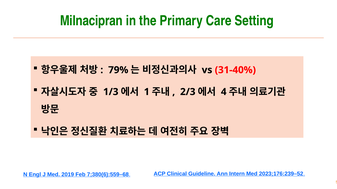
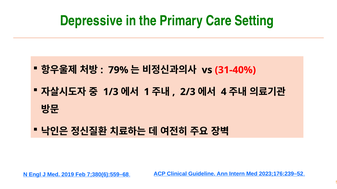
Milnacipran: Milnacipran -> Depressive (91, 21)
